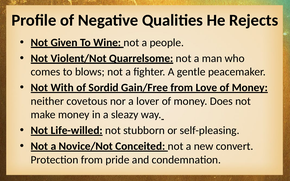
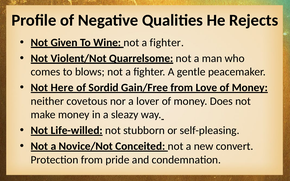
Wine not a people: people -> fighter (167, 43)
With: With -> Here (62, 88)
